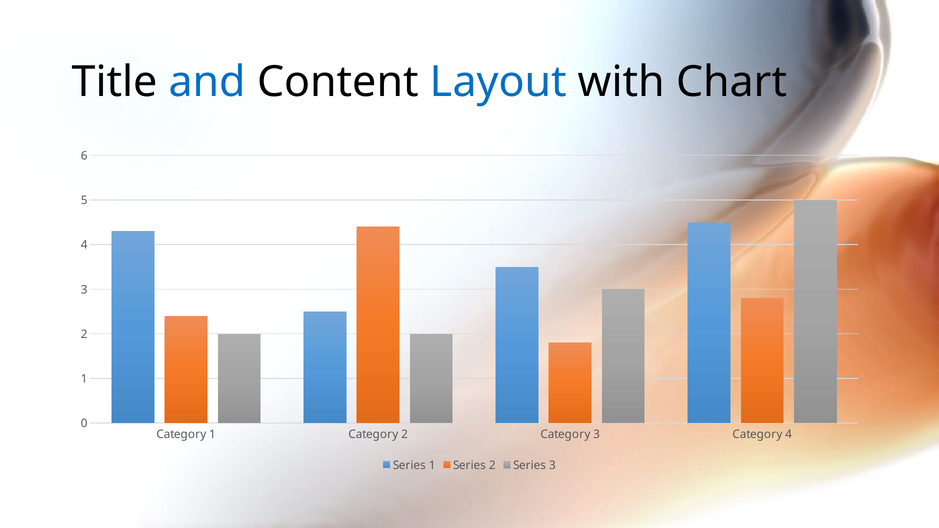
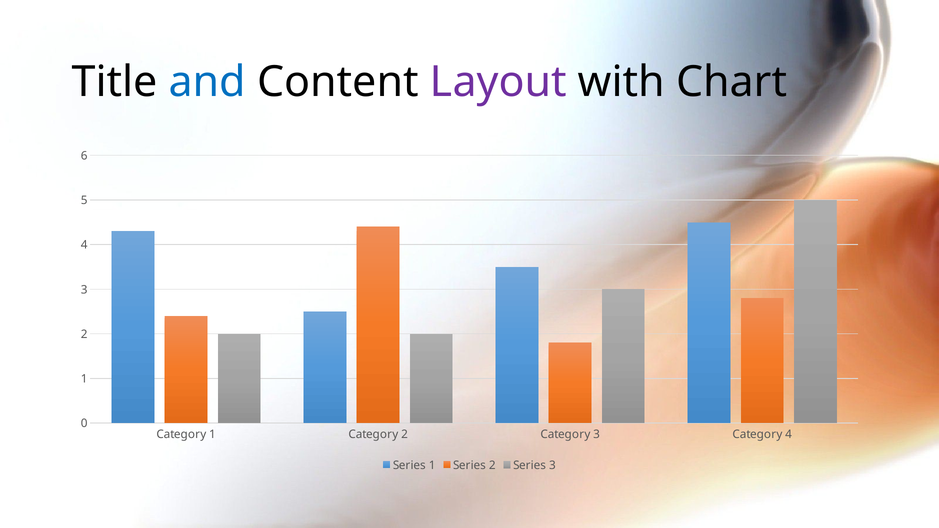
Layout colour: blue -> purple (498, 82)
